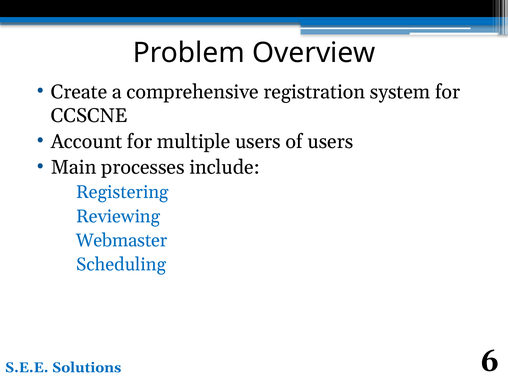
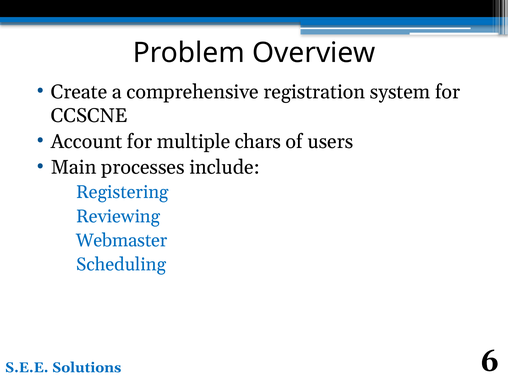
multiple users: users -> chars (258, 141)
